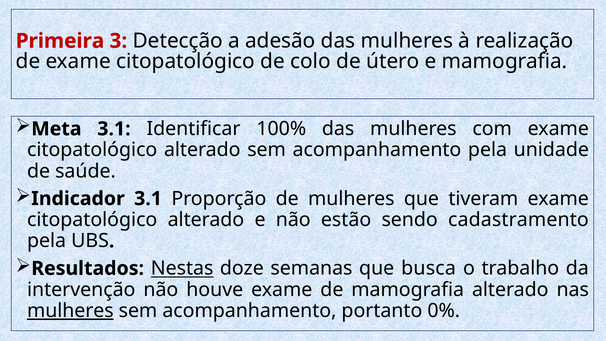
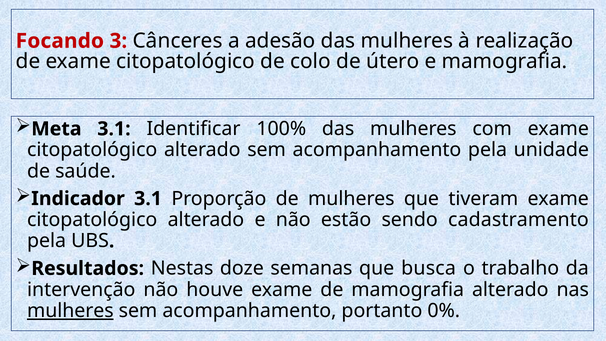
Primeira: Primeira -> Focando (60, 41)
Detecção: Detecção -> Cânceres (178, 41)
Nestas underline: present -> none (182, 268)
